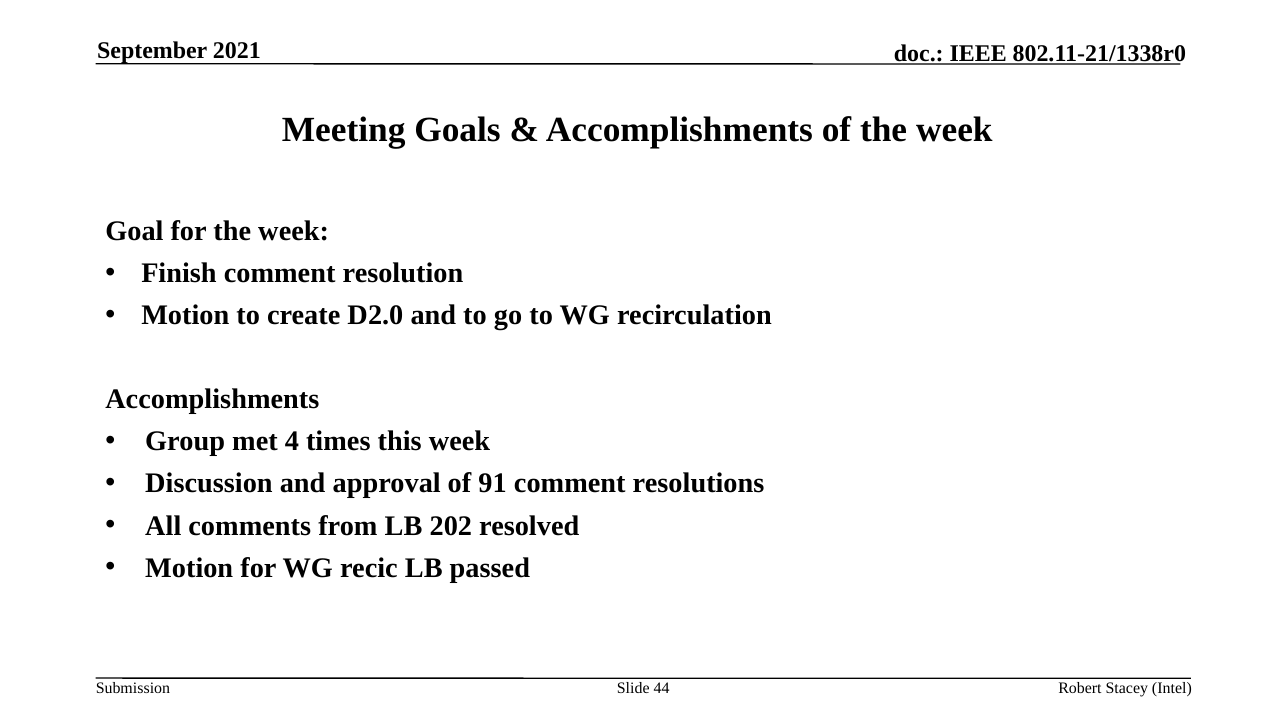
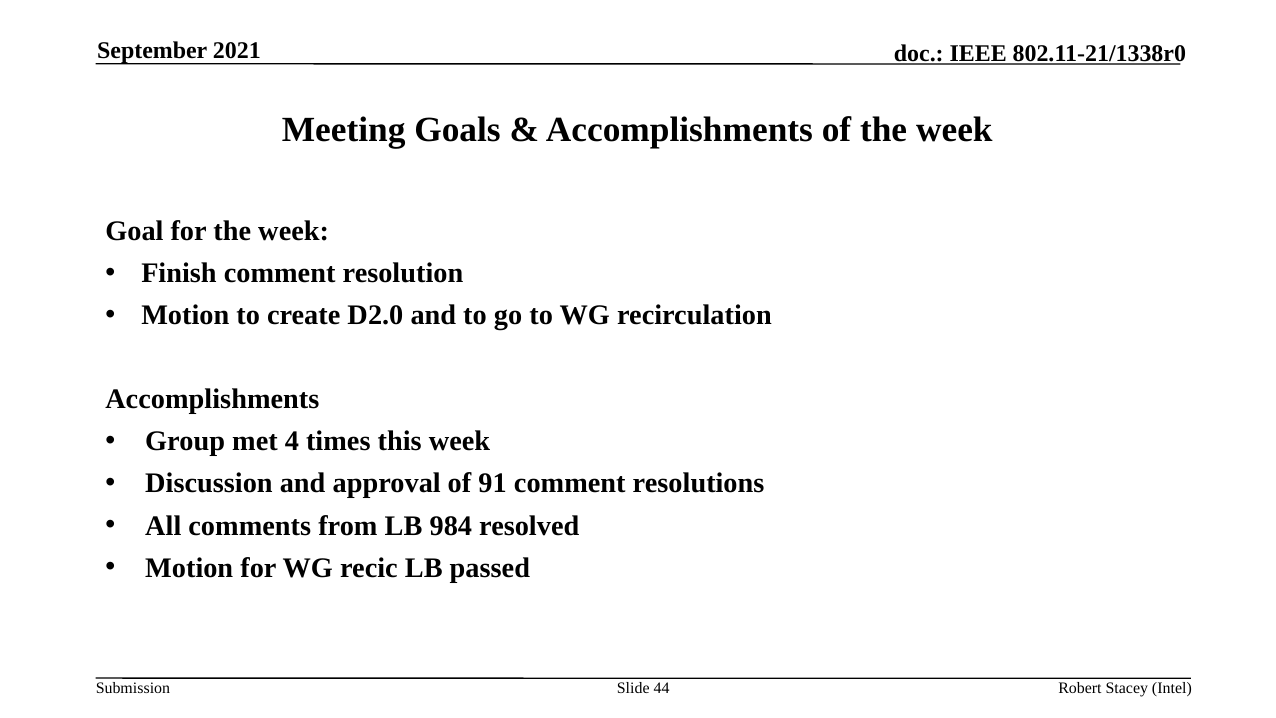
202: 202 -> 984 (451, 526)
